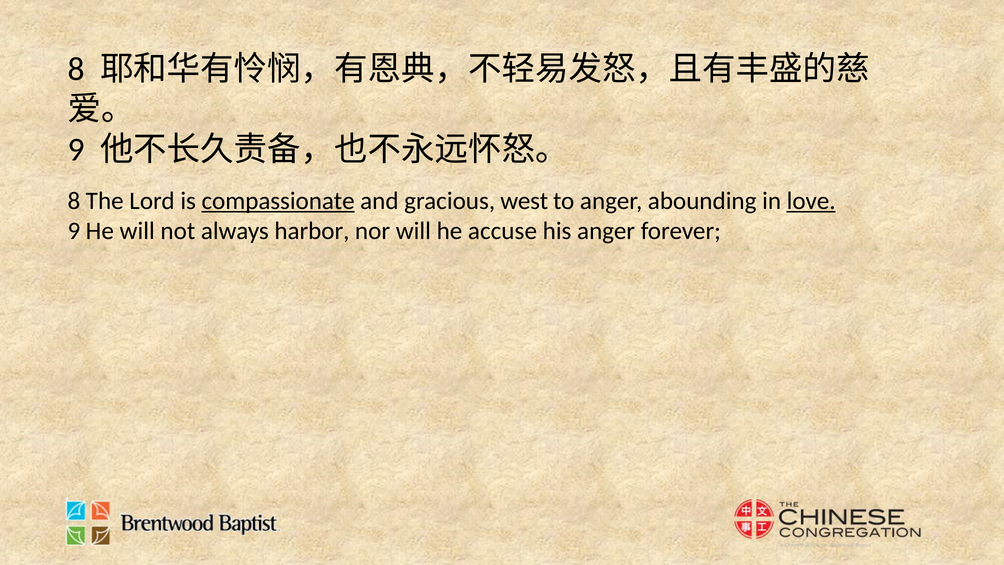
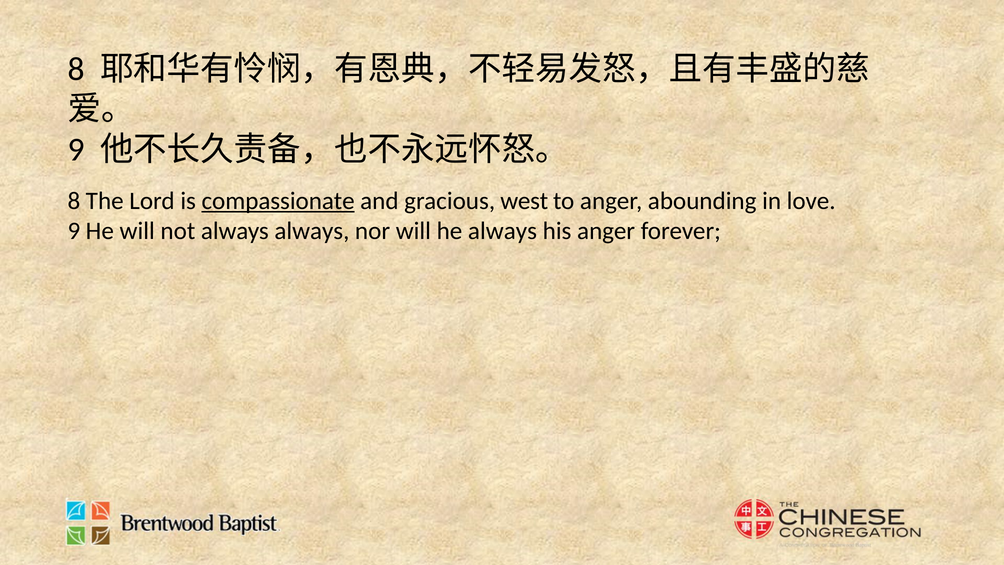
love underline: present -> none (811, 201)
always harbor: harbor -> always (312, 231)
he accuse: accuse -> always (502, 231)
